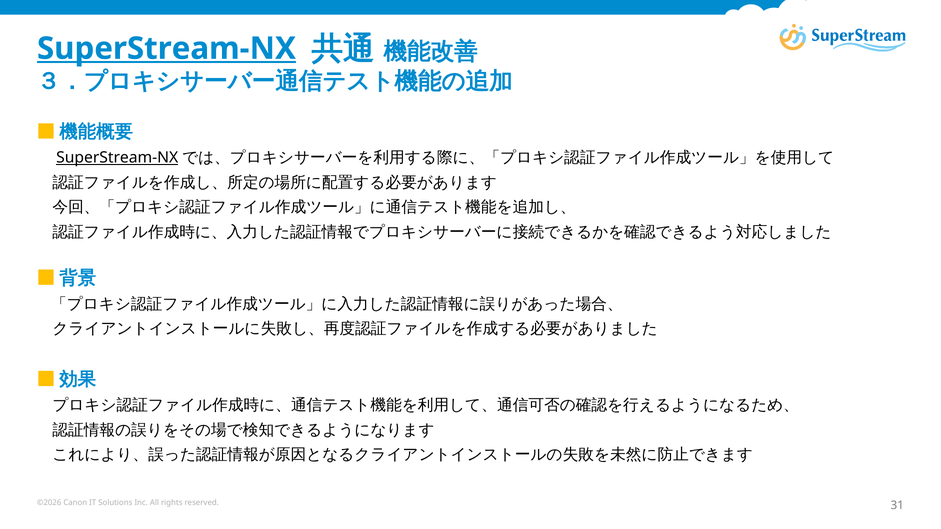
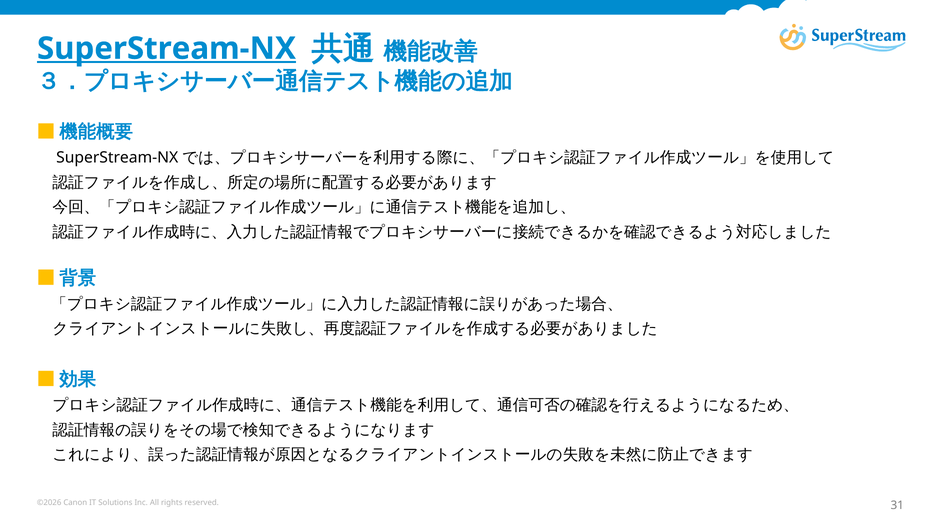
SuperStream-NX underline: present -> none (117, 158)
